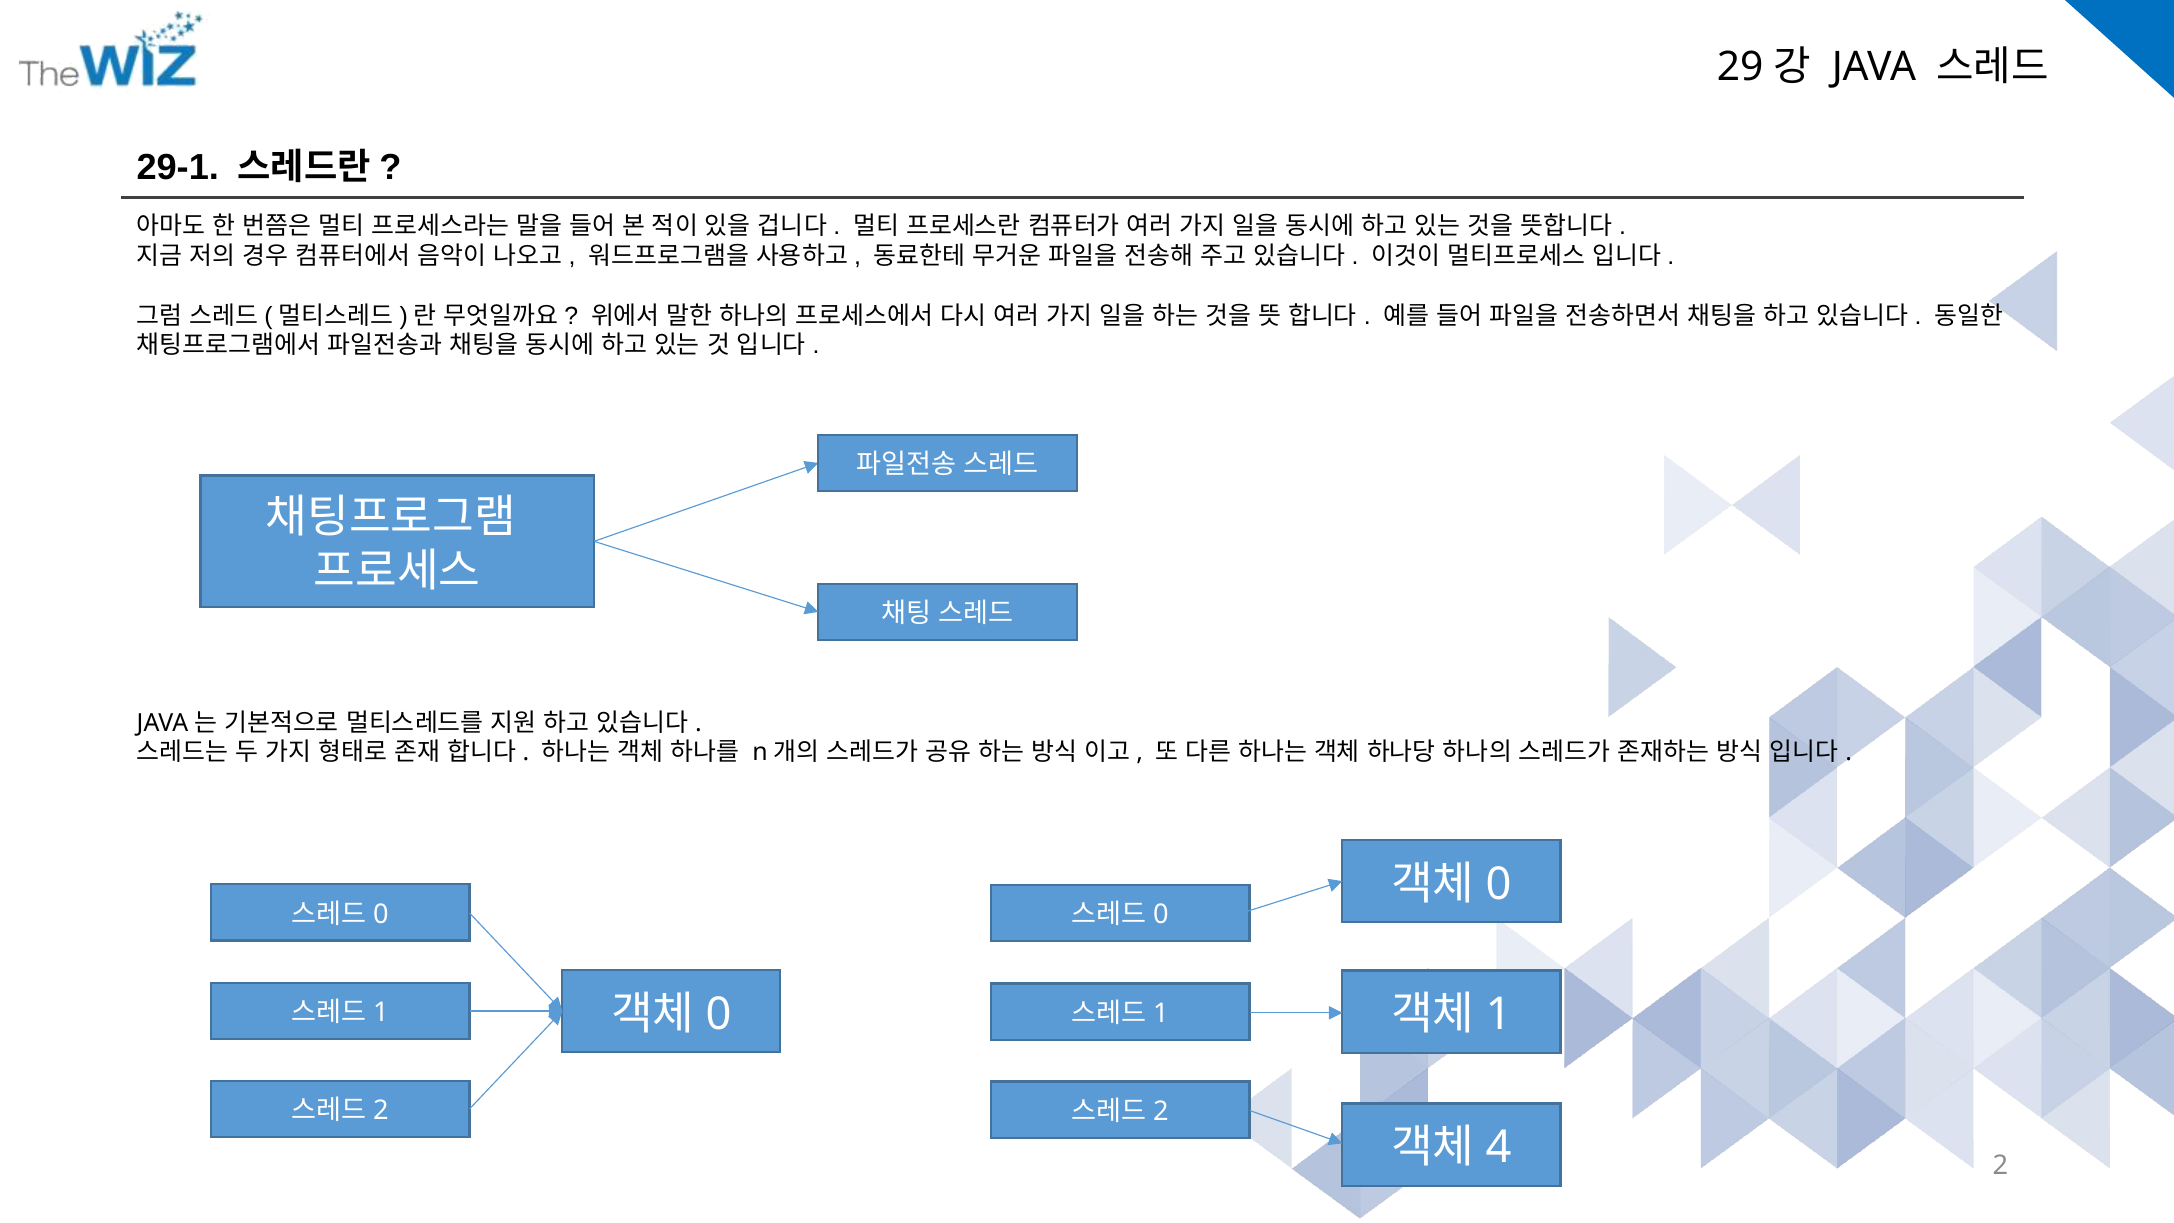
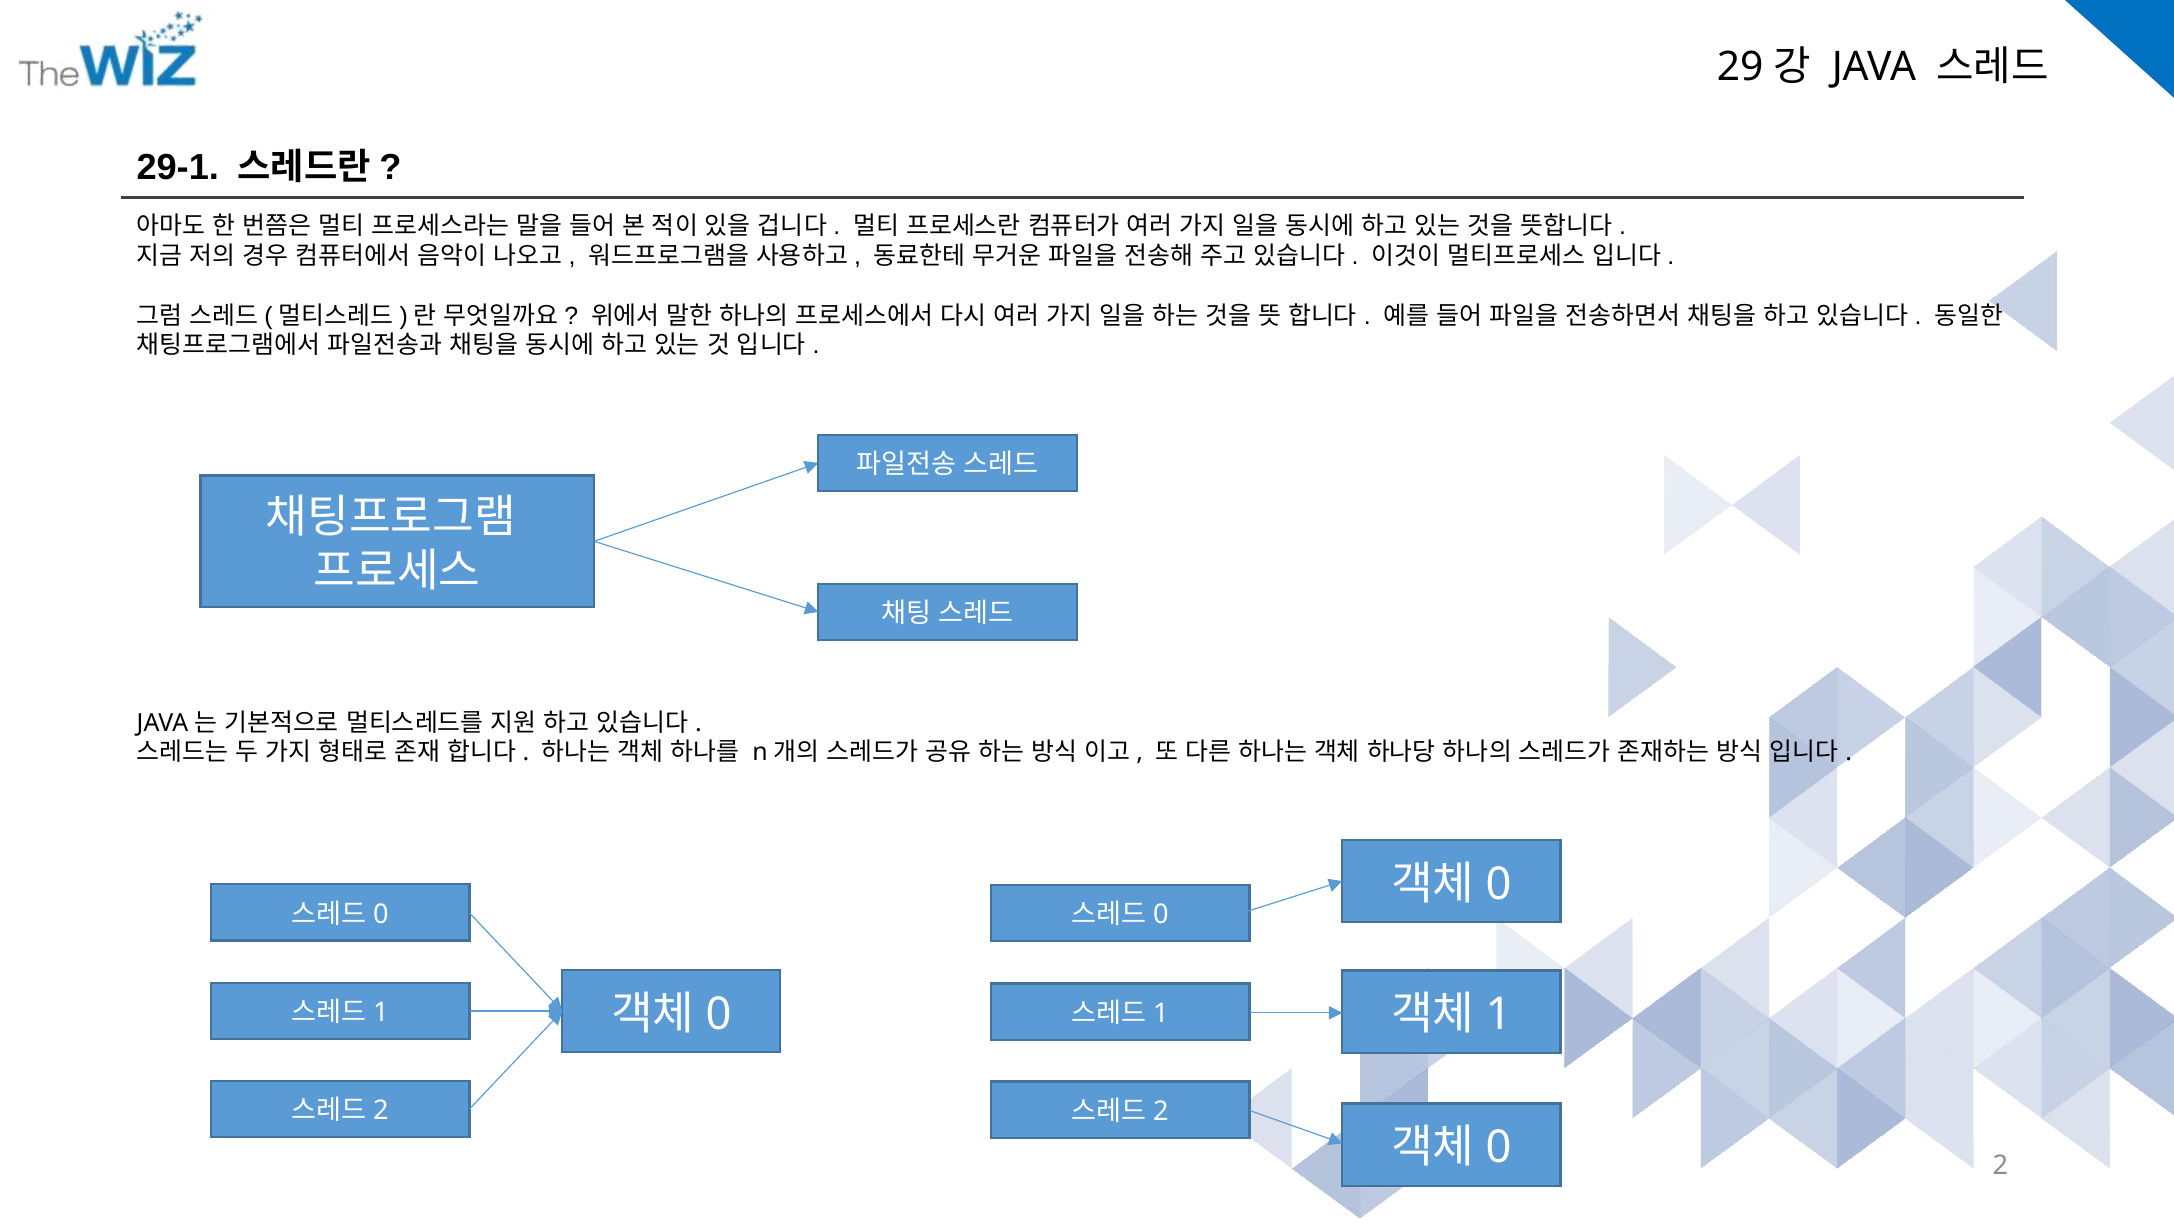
4: 4 -> 0 (1499, 1148)
